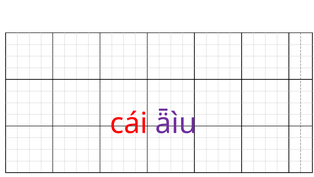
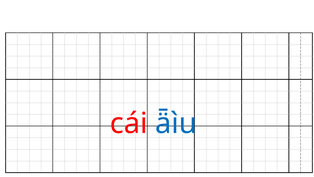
ǟìu colour: purple -> blue (176, 123)
